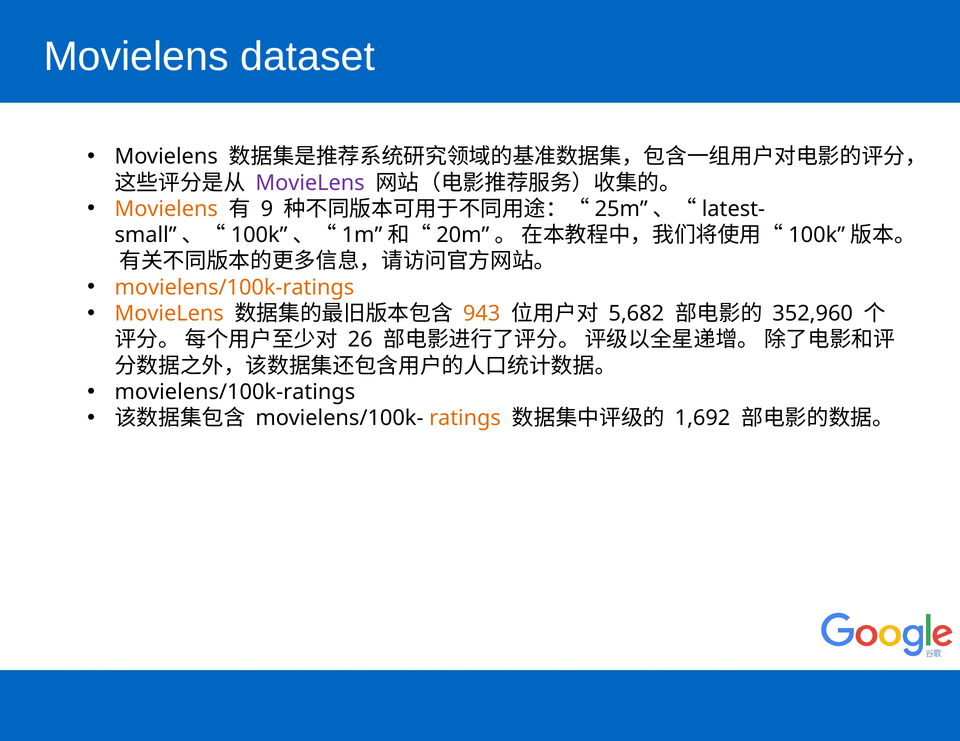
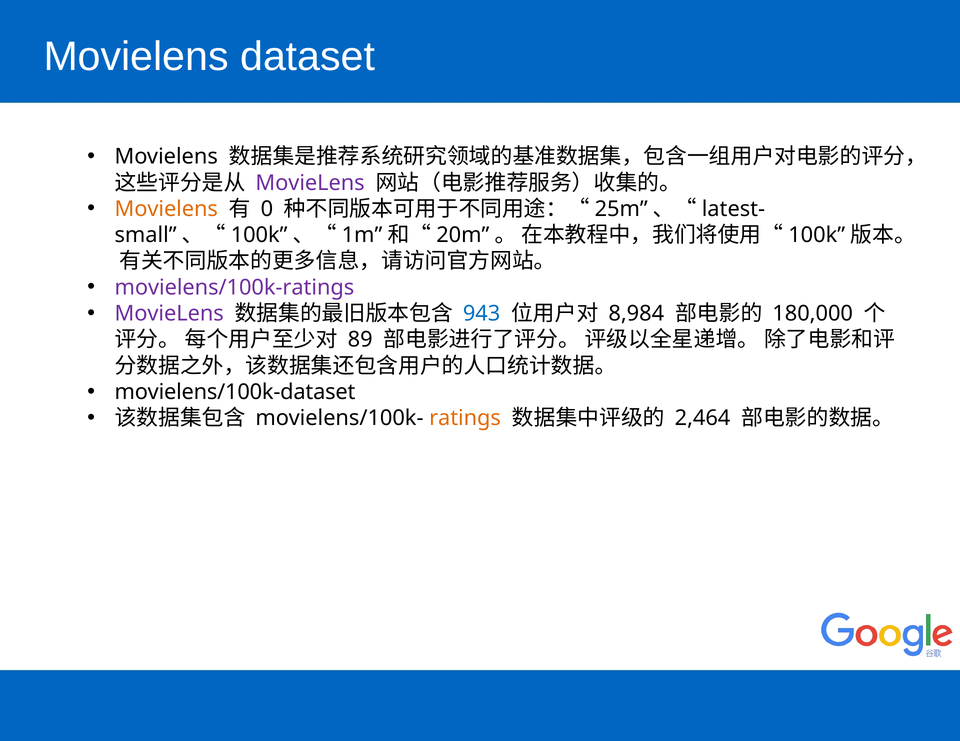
9: 9 -> 0 (267, 209)
movielens/100k-ratings colour: orange -> purple (234, 288)
MovieLens colour: orange -> purple (169, 314)
943 colour: orange -> blue (482, 314)
5,682: 5,682 -> 8,984 (636, 314)
352,960: 352,960 -> 180,000 (813, 314)
26: 26 -> 89 (360, 340)
movielens/100k-ratings: movielens/100k-ratings -> movielens/100k-dataset (235, 392)
1,692: 1,692 -> 2,464 (703, 419)
